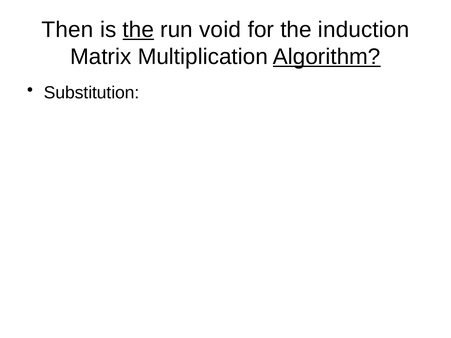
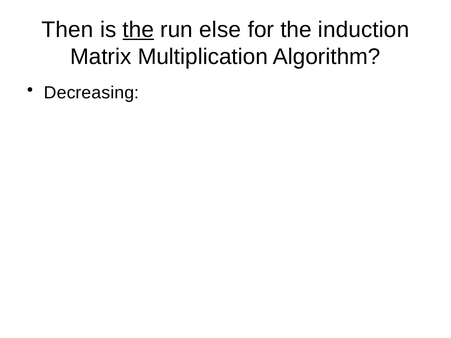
void: void -> else (220, 30)
Algorithm underline: present -> none (327, 57)
Substitution: Substitution -> Decreasing (92, 93)
